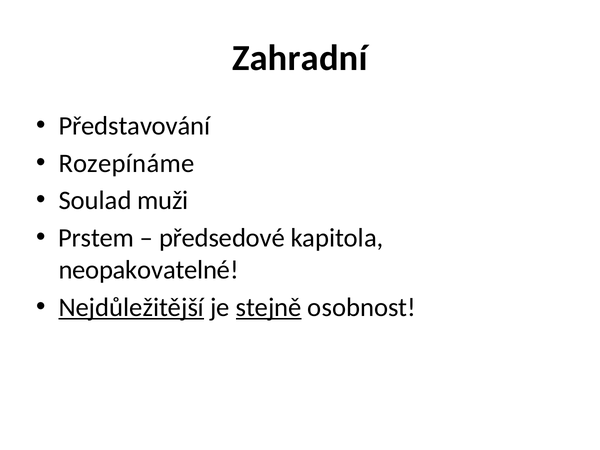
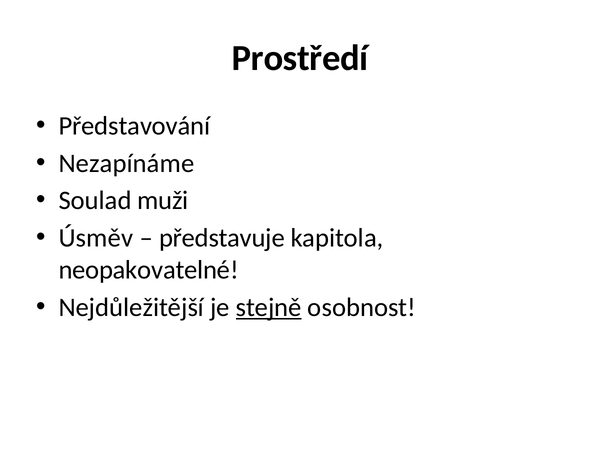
Zahradní: Zahradní -> Prostředí (300, 58)
Rozepínáme: Rozepínáme -> Nezapínáme (126, 163)
Prstem: Prstem -> Úsměv (96, 238)
předsedové: předsedové -> představuje (222, 238)
Nejdůležitější underline: present -> none (131, 307)
